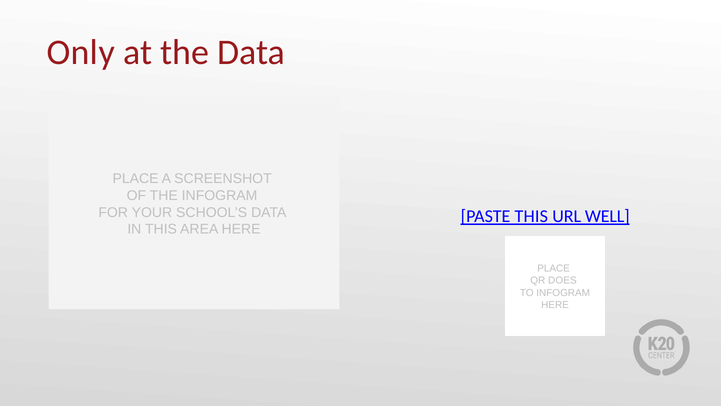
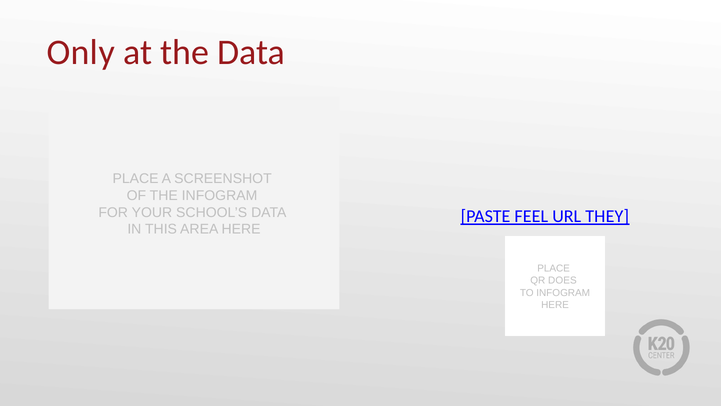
PASTE THIS: THIS -> FEEL (531, 216)
WELL: WELL -> THEY (607, 216)
